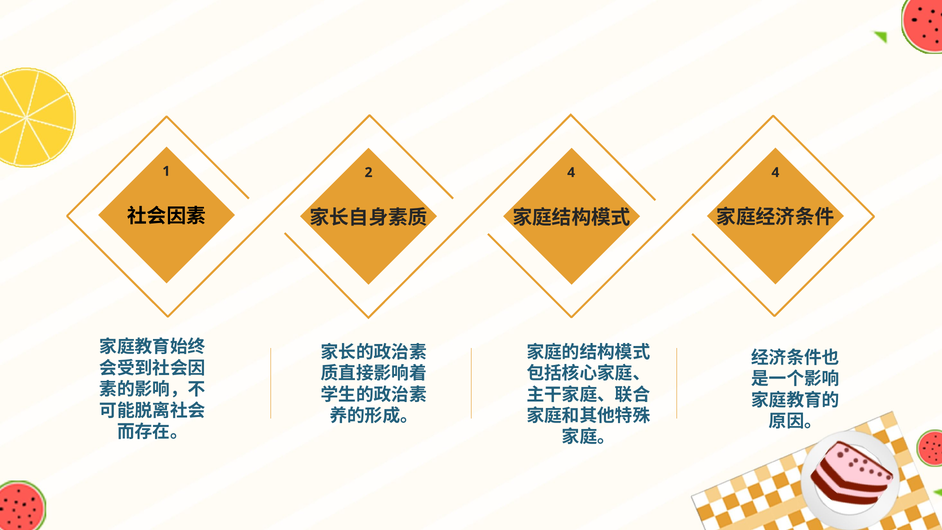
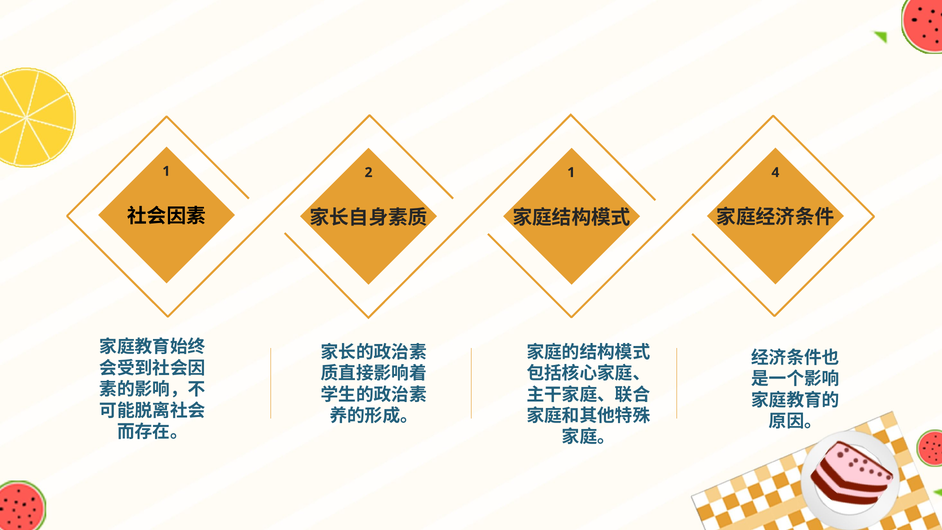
2 4: 4 -> 1 (571, 172)
